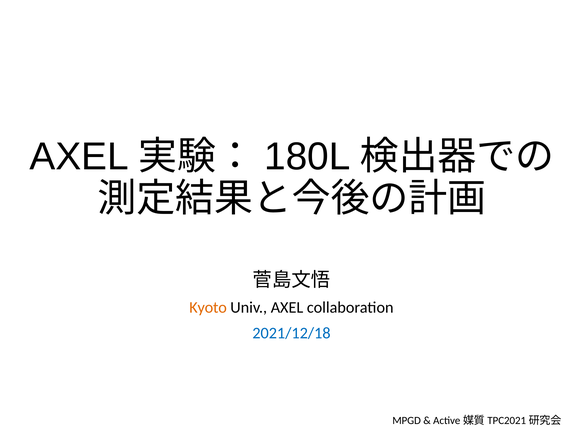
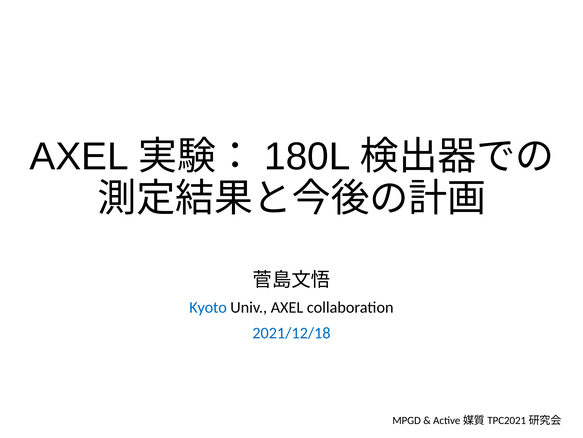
Kyoto colour: orange -> blue (208, 307)
